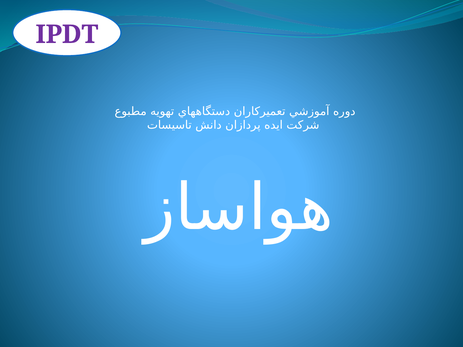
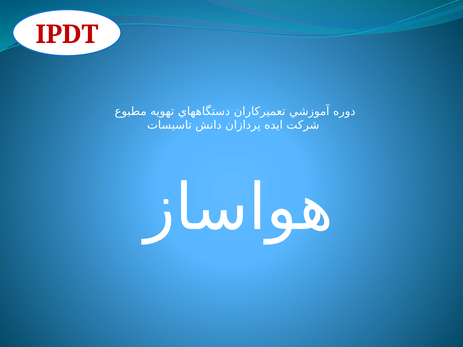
IPDT colour: purple -> red (67, 34)
